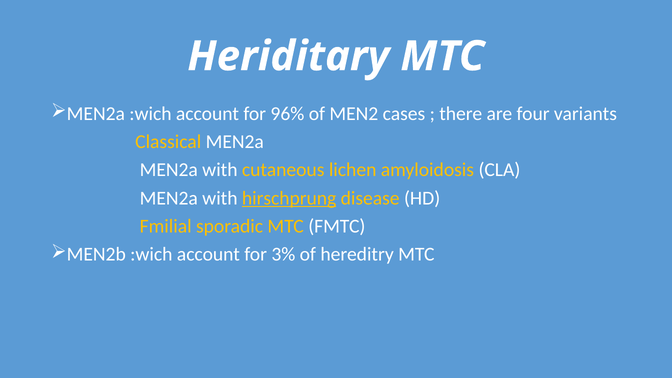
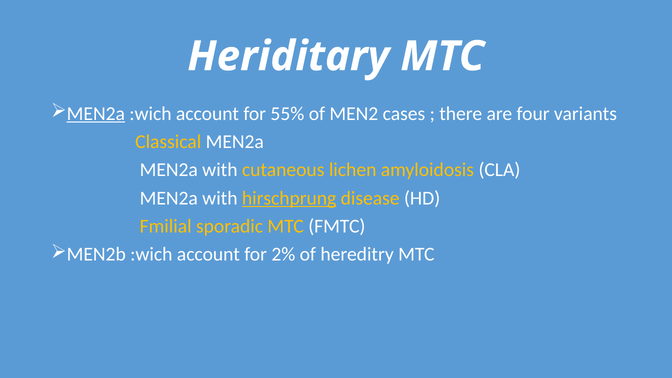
MEN2a underline: none -> present (96, 114)
96%: 96% -> 55% (287, 114)
3%: 3% -> 2% (283, 254)
